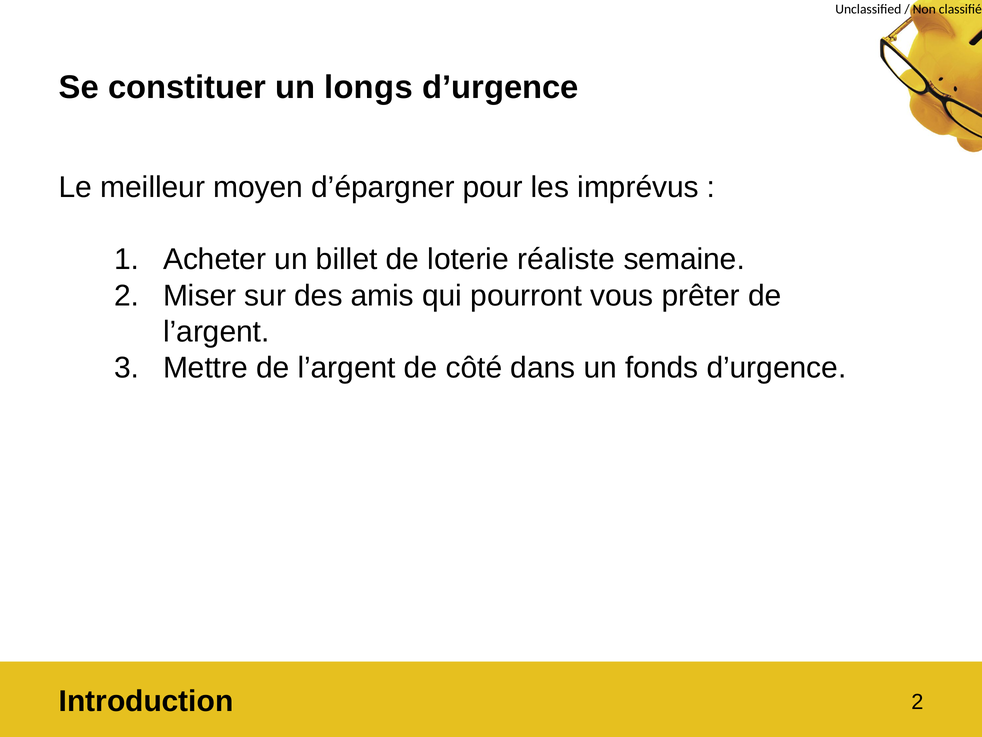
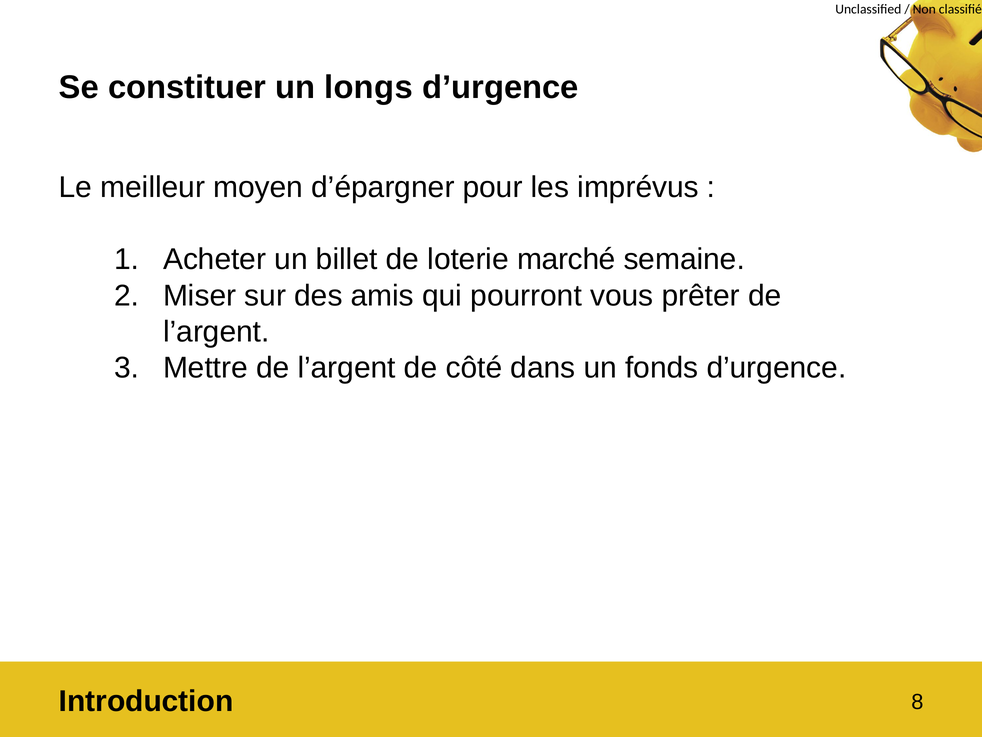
réaliste: réaliste -> marché (566, 259)
Introduction 2: 2 -> 8 (917, 702)
